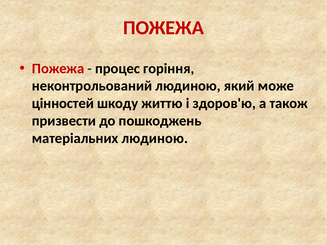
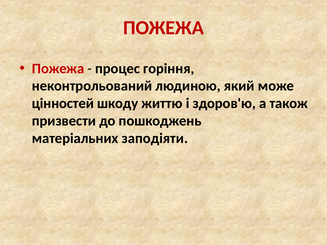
матеріальних людиною: людиною -> заподіяти (155, 138)
